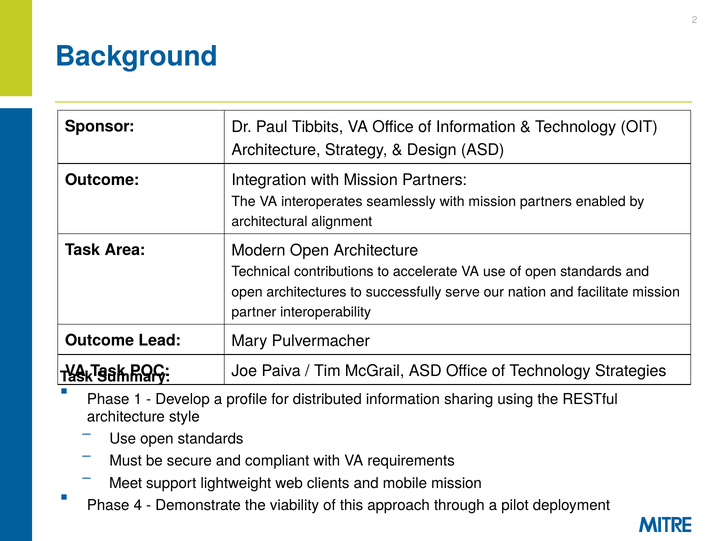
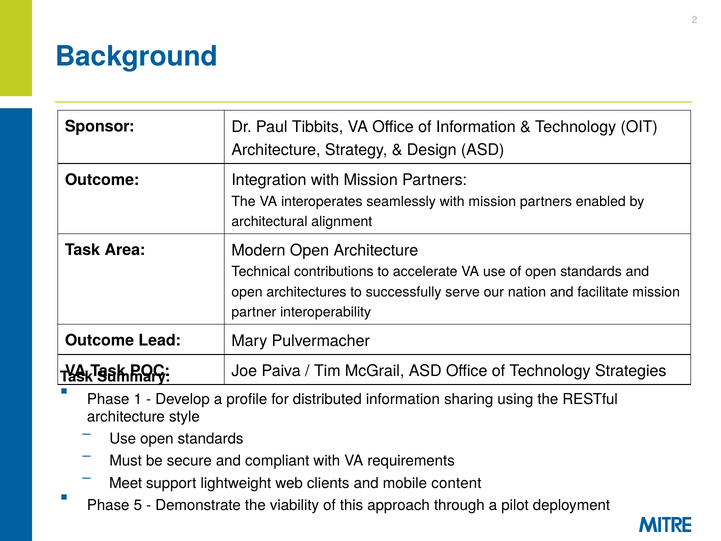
mobile mission: mission -> content (456, 483)
4: 4 -> 5 (138, 505)
